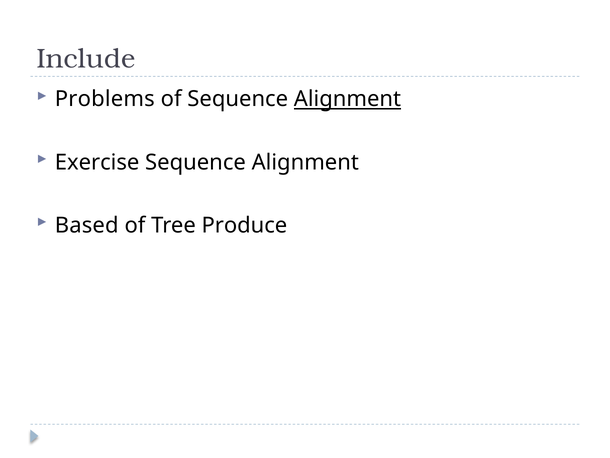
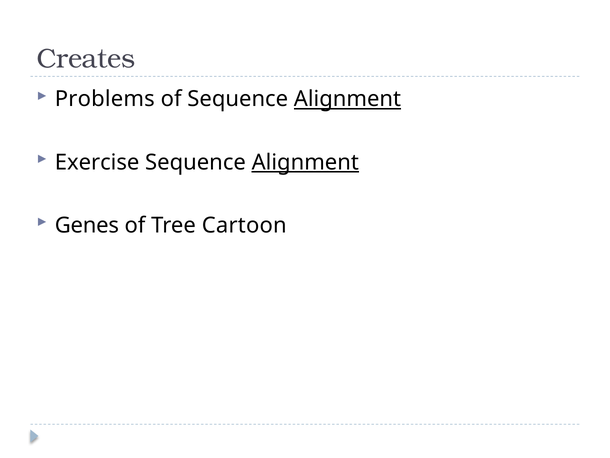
Include: Include -> Creates (86, 59)
Alignment underline: none -> present (305, 162)
Based: Based -> Genes (87, 225)
Produce: Produce -> Cartoon (244, 225)
